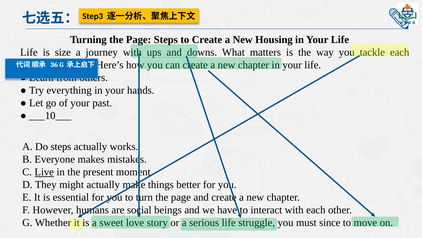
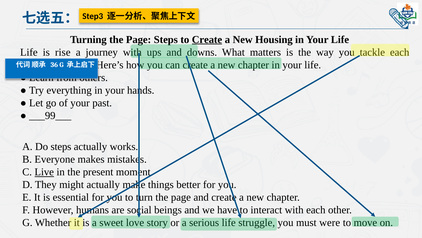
Create underline: none -> present (207, 39)
size: size -> rise (63, 52)
___10___: ___10___ -> ___99___ (50, 115)
since: since -> were (330, 222)
